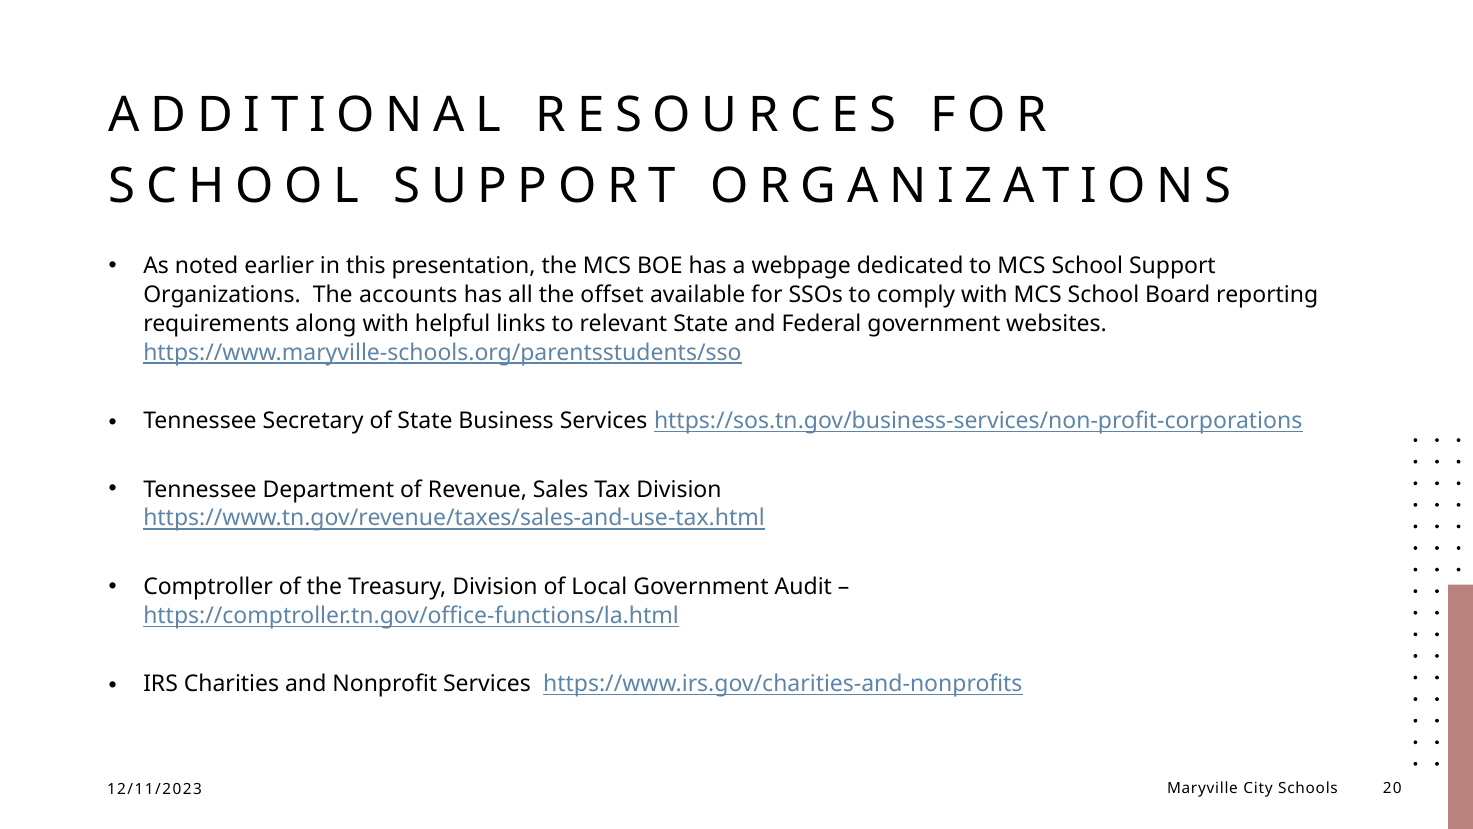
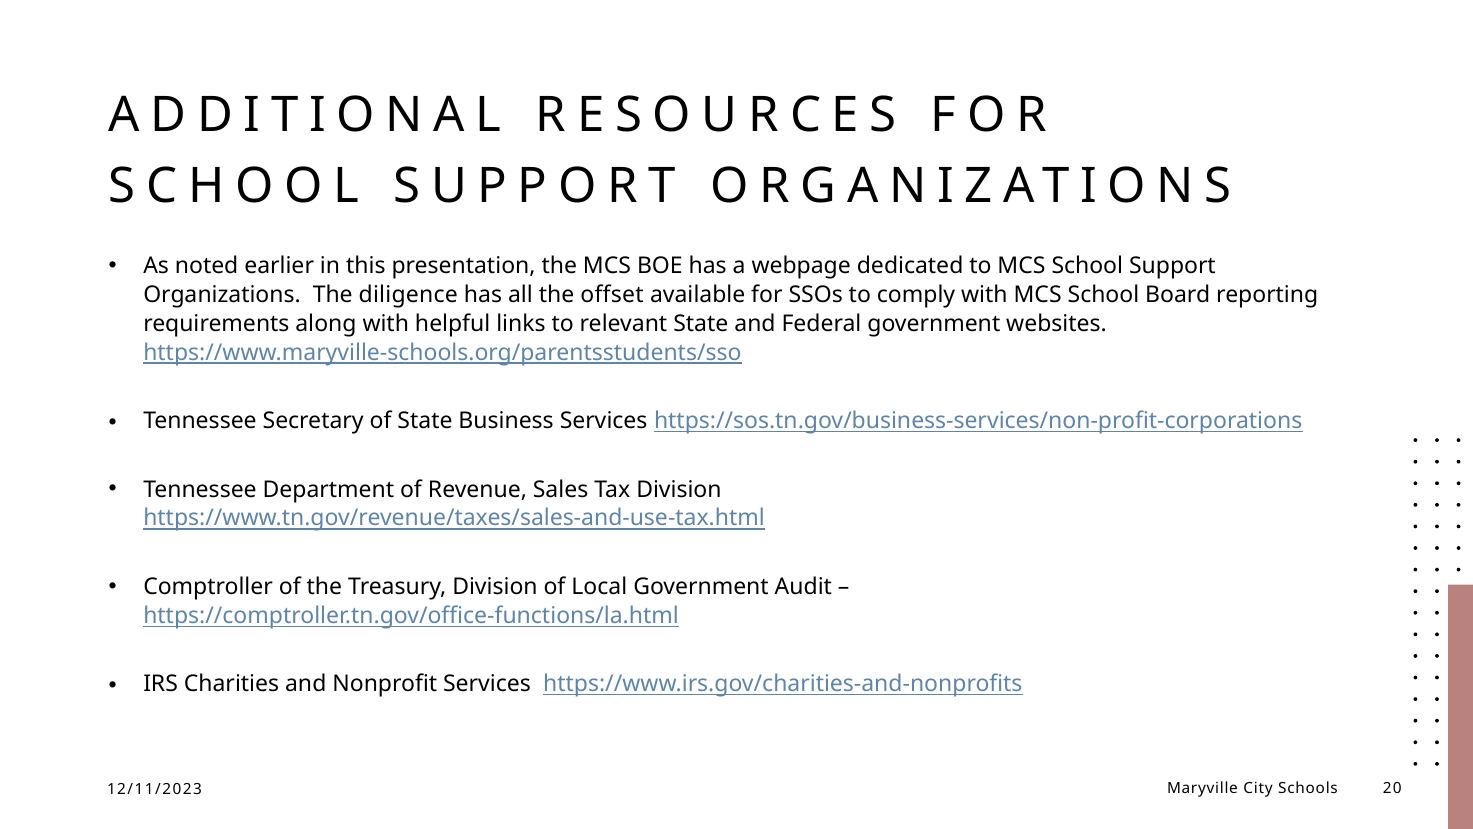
accounts: accounts -> diligence (408, 295)
